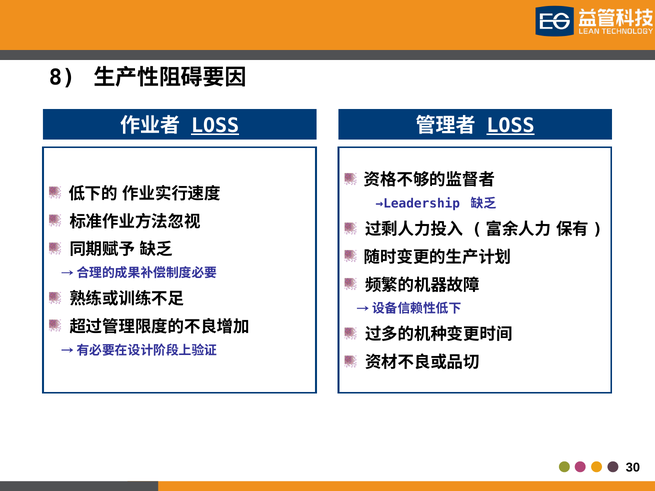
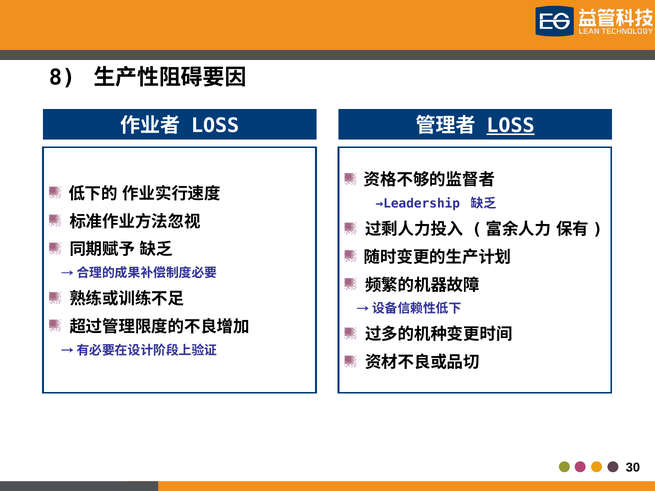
LOSS underline: present -> none (215, 126)
